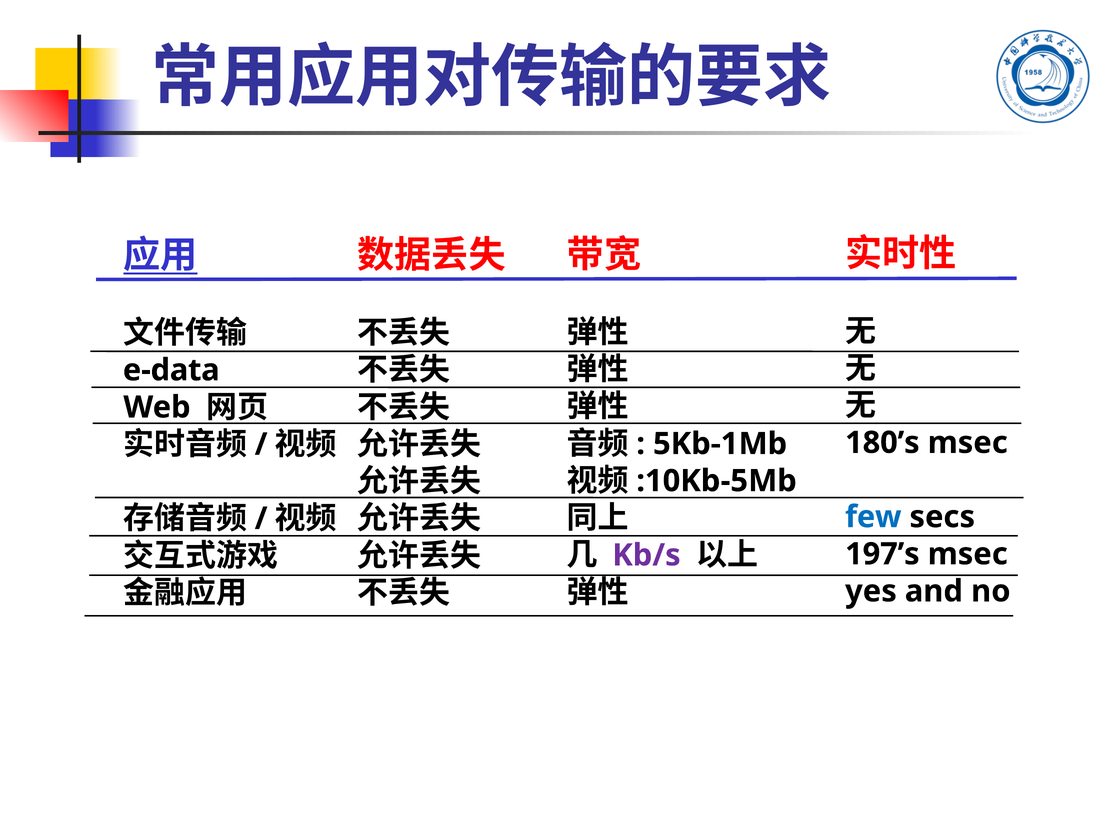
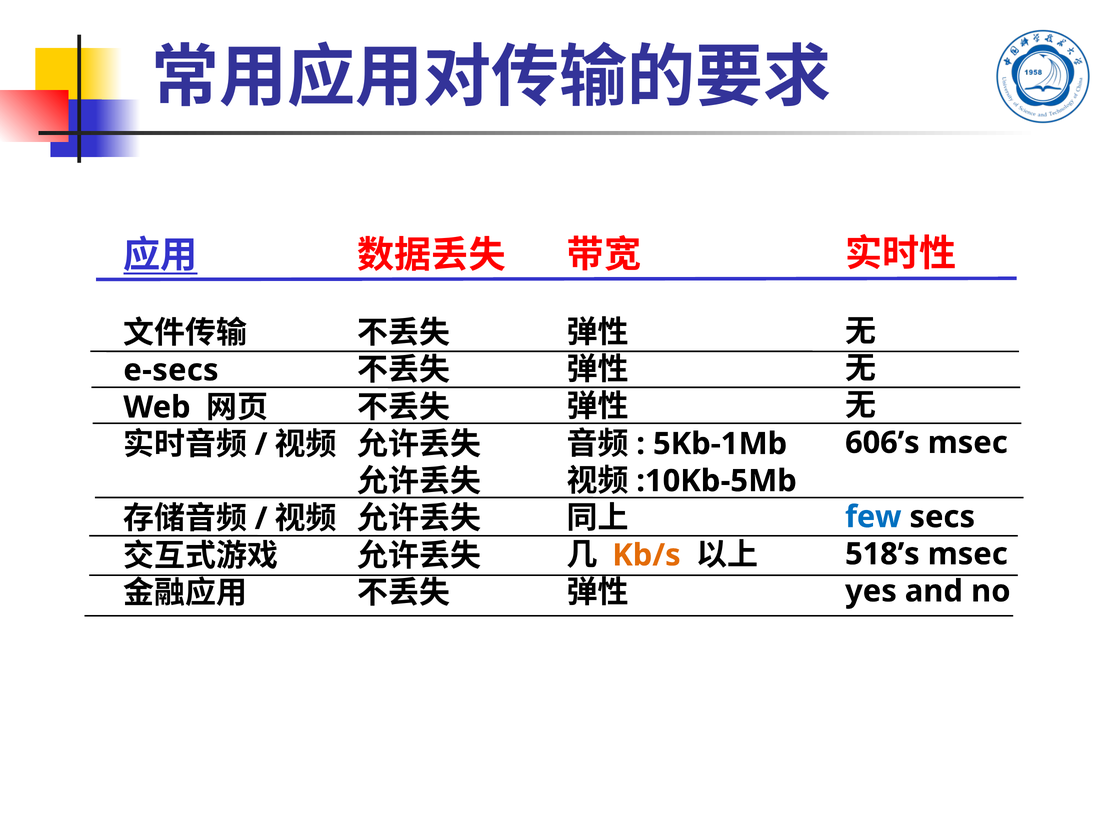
e-data: e-data -> e-secs (171, 370)
180’s: 180’s -> 606’s (882, 443)
Kb/s colour: purple -> orange (646, 555)
197’s: 197’s -> 518’s (882, 554)
